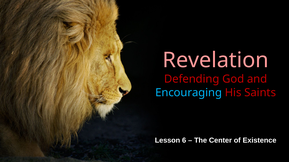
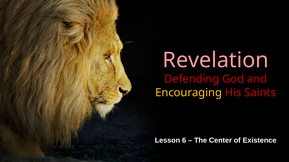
Encouraging colour: light blue -> yellow (189, 93)
